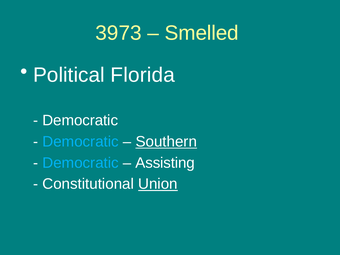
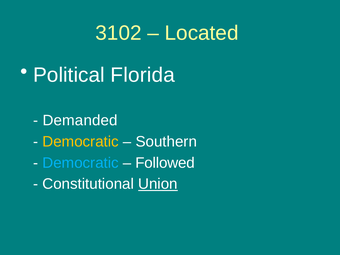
3973: 3973 -> 3102 (119, 33)
Smelled: Smelled -> Located (202, 33)
Democratic: Democratic -> Demanded (80, 120)
Democratic colour: light blue -> yellow (81, 142)
Southern underline: present -> none (166, 142)
Assisting: Assisting -> Followed (165, 163)
